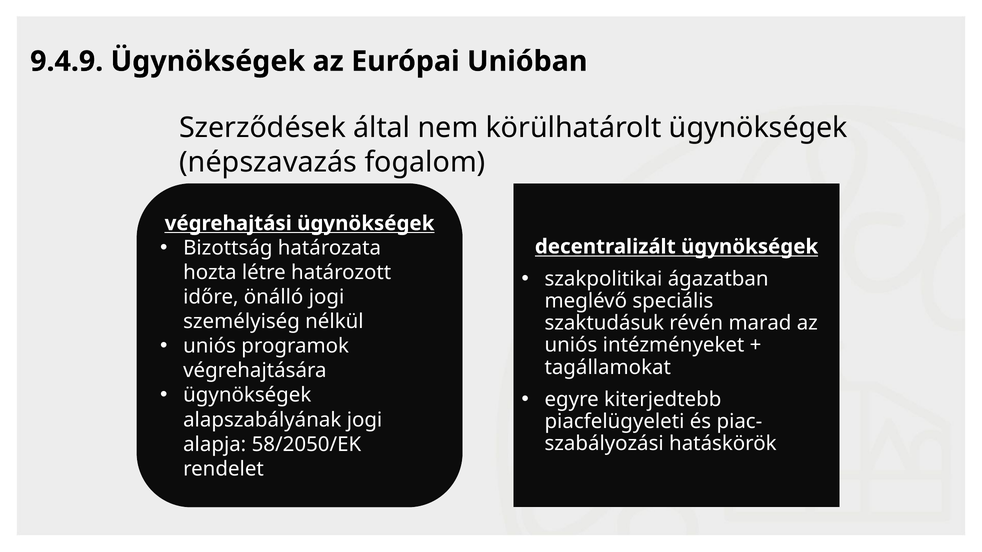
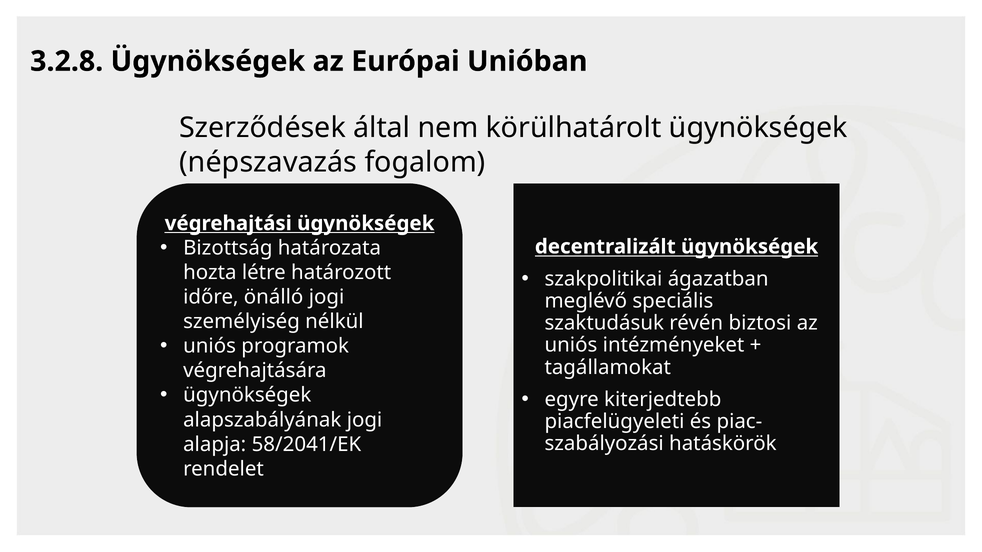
9.4.9: 9.4.9 -> 3.2.8 (67, 61)
marad: marad -> biztosi (760, 323)
58/2050/EK: 58/2050/EK -> 58/2041/EK (306, 445)
